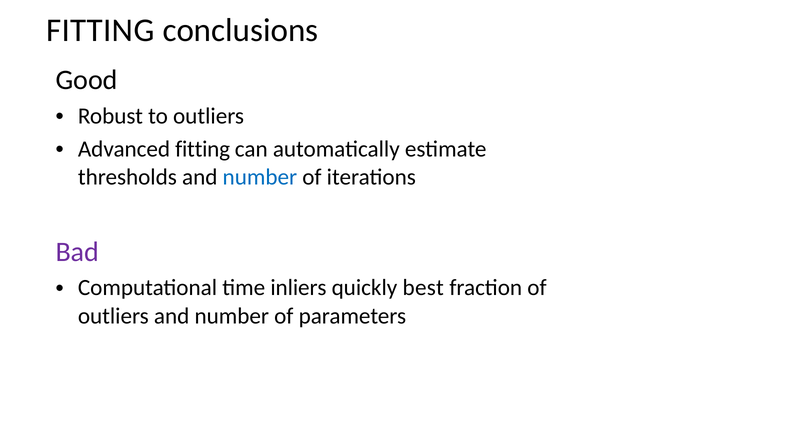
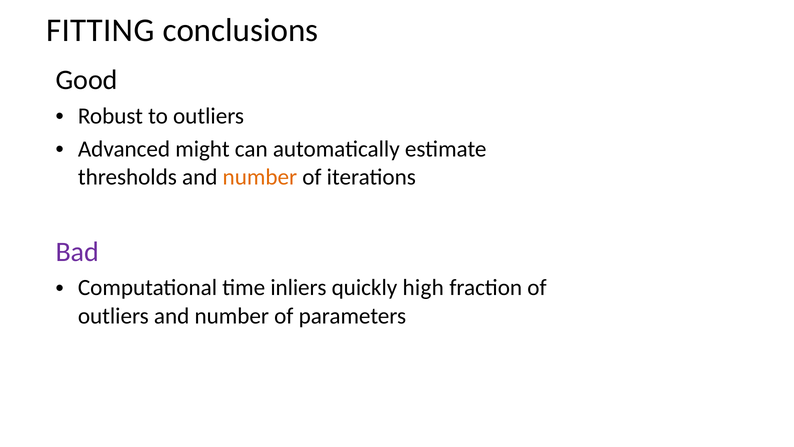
Advanced fitting: fitting -> might (203, 149)
number colour: blue -> orange (260, 177)
best: best -> high (423, 288)
